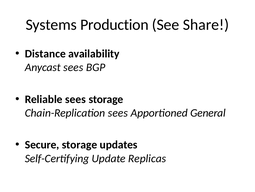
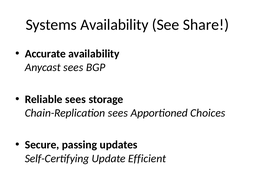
Systems Production: Production -> Availability (114, 25)
Distance: Distance -> Accurate (45, 54)
General: General -> Choices (208, 112)
Secure storage: storage -> passing (79, 144)
Replicas: Replicas -> Efficient (147, 158)
